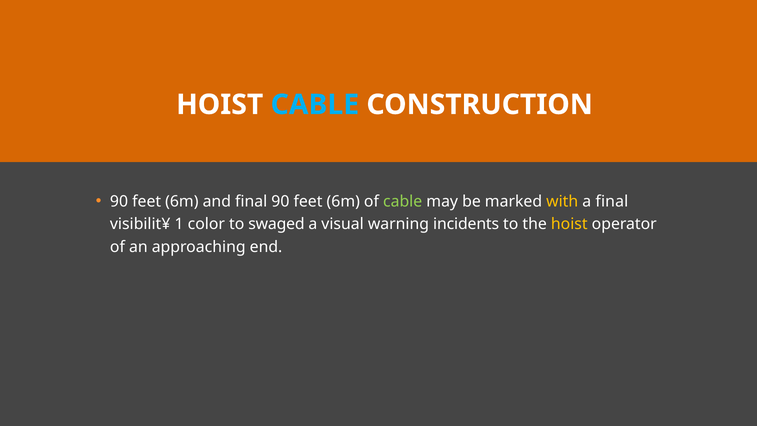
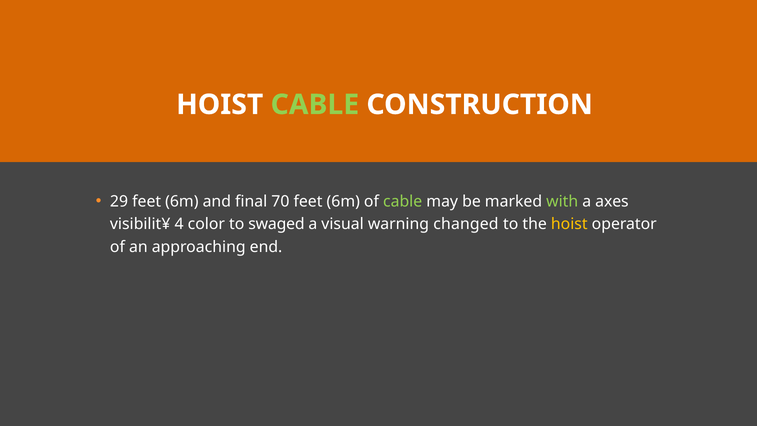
CABLE colour: light blue -> light green (315, 105)
90: 90 -> 29 (119, 201)
final 90: 90 -> 70 (280, 201)
with colour: yellow -> light green (562, 201)
a final: final -> axes (612, 201)
1: 1 -> 4 (179, 224)
incidents: incidents -> changed (466, 224)
